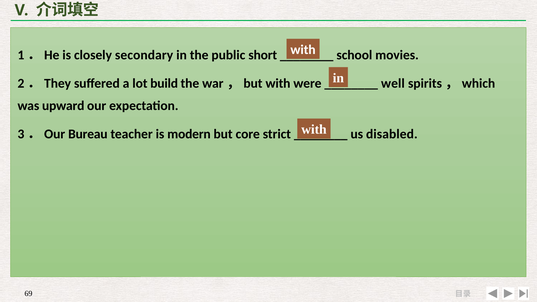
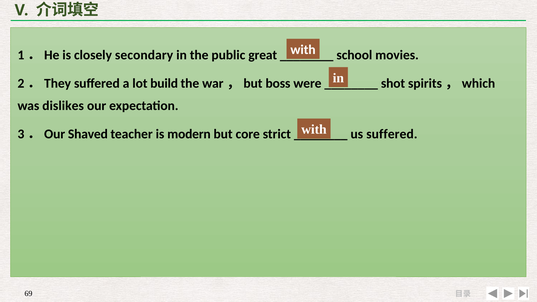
short: short -> great (263, 55)
war，but with: with -> boss (278, 83)
well: well -> shot (393, 83)
upward: upward -> dislikes (63, 106)
Bureau: Bureau -> Shaved (88, 134)
us disabled: disabled -> suffered (392, 134)
